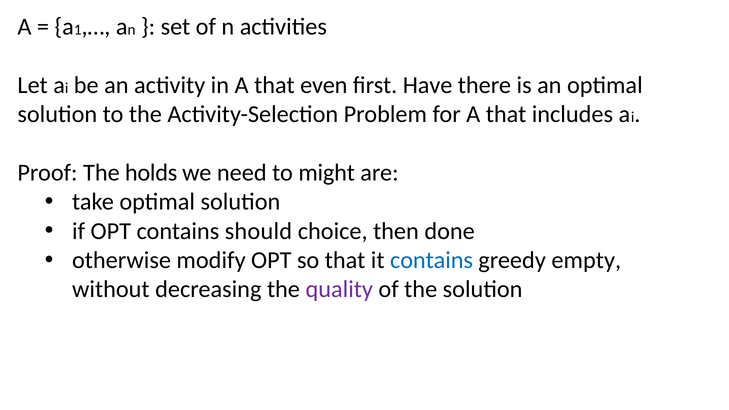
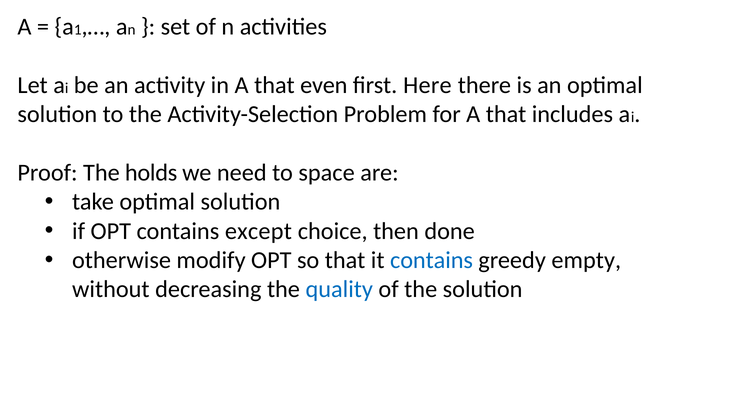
Have: Have -> Here (427, 85)
might: might -> space (327, 173)
should: should -> except (258, 231)
quality colour: purple -> blue (339, 289)
